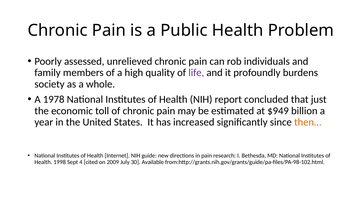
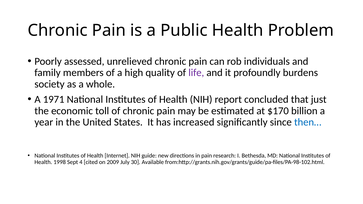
1978: 1978 -> 1971 (54, 99)
$949: $949 -> $170 (278, 111)
then… colour: orange -> blue (308, 122)
